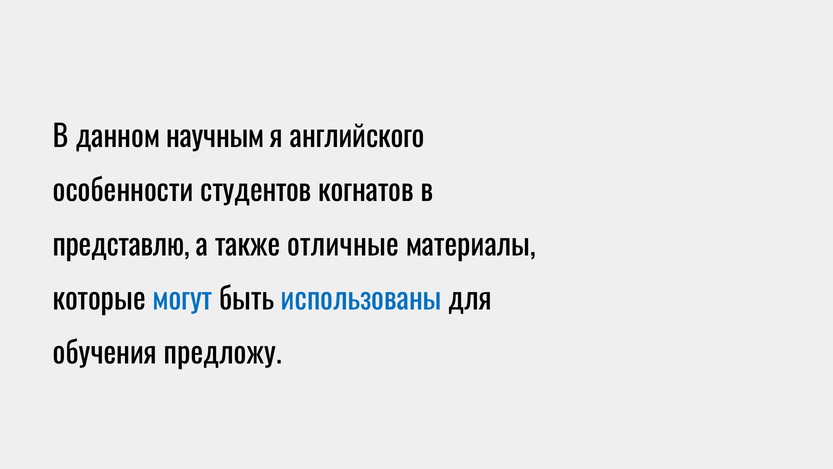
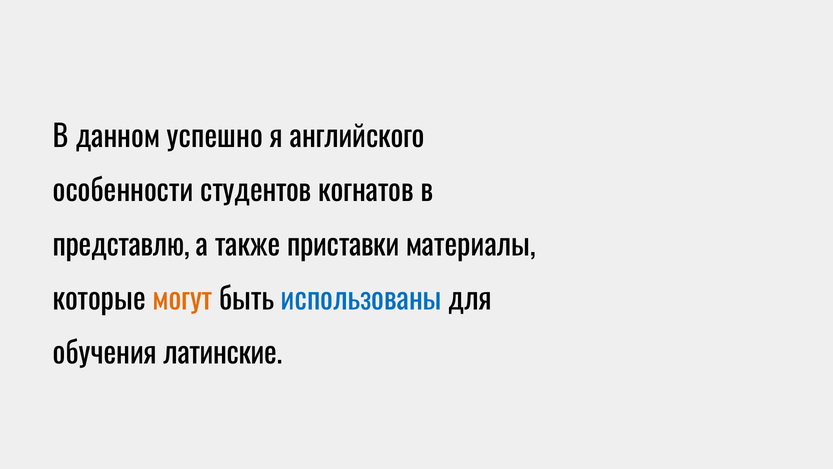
научным: научным -> успешно (215, 137)
отличные: отличные -> приставки (343, 245)
могут colour: blue -> orange (182, 299)
предложу: предложу -> латинские (223, 354)
